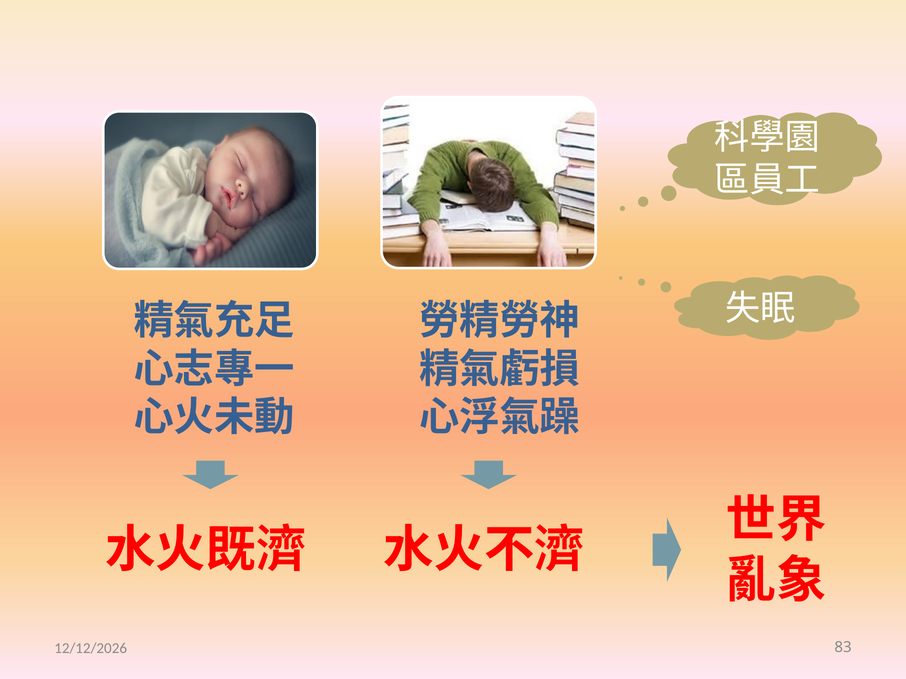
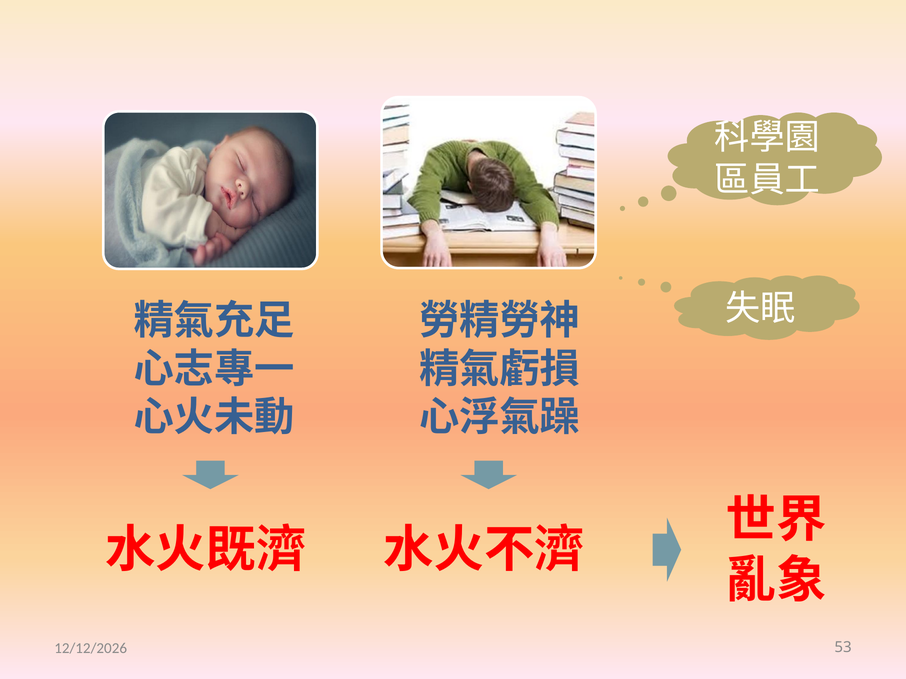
83: 83 -> 53 (843, 648)
